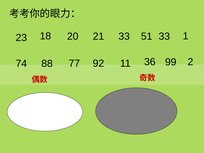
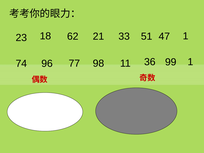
20: 20 -> 62 (73, 36)
33 33: 33 -> 47 (164, 36)
88: 88 -> 96 (47, 64)
92: 92 -> 98 (98, 63)
99 2: 2 -> 1 (190, 62)
